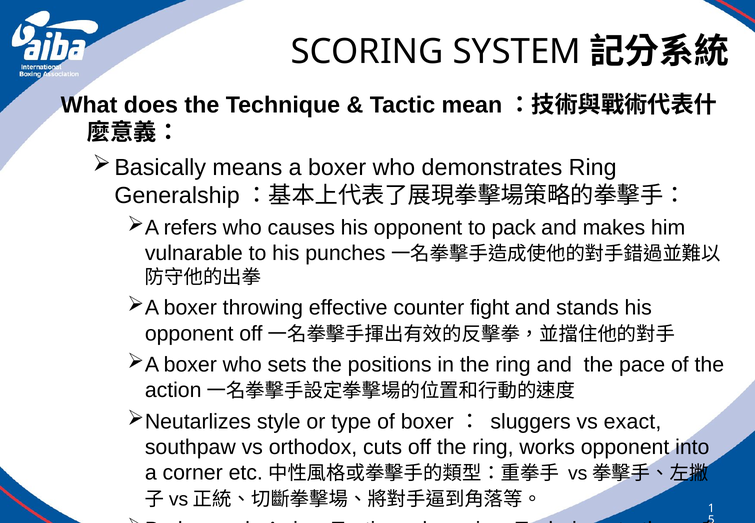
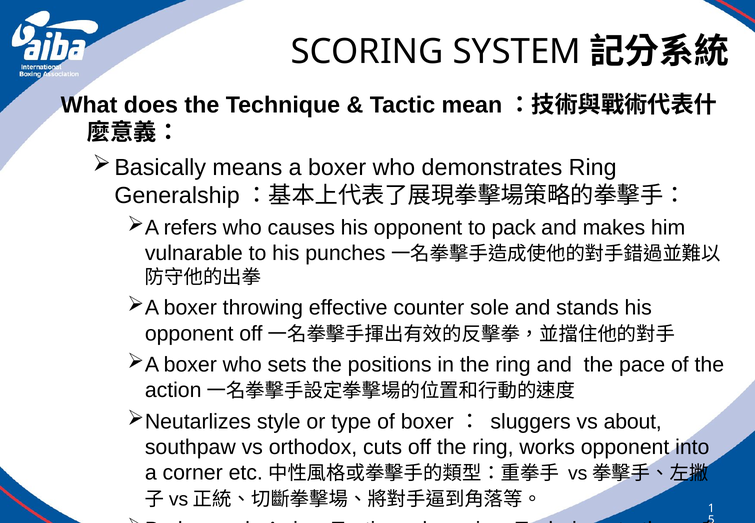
fight: fight -> sole (490, 308)
exact: exact -> about (633, 422)
